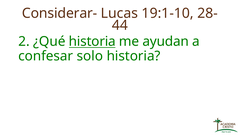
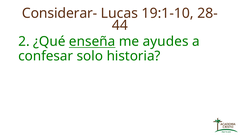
¿Qué historia: historia -> enseña (92, 41)
ayudan: ayudan -> ayudes (166, 41)
